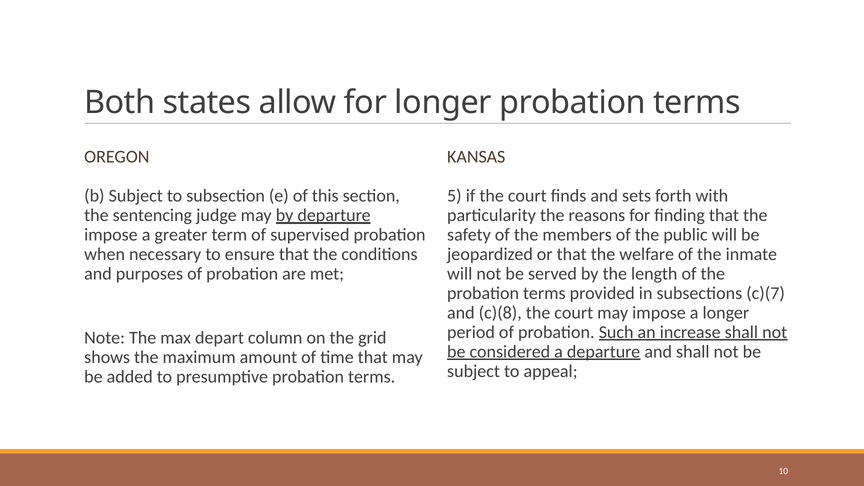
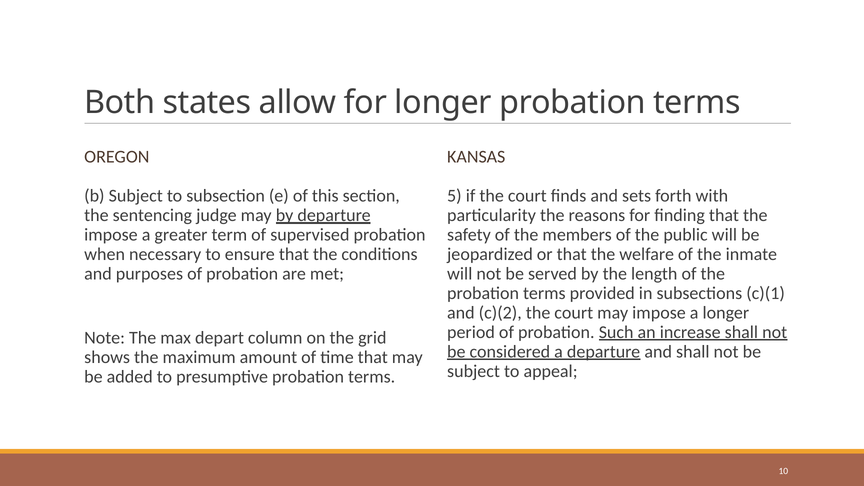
c)(7: c)(7 -> c)(1 (766, 293)
c)(8: c)(8 -> c)(2 (500, 313)
